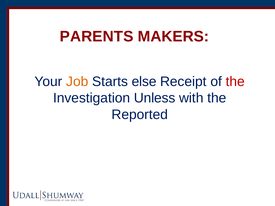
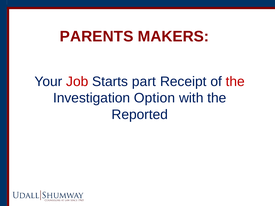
Job colour: orange -> red (77, 82)
else: else -> part (144, 82)
Unless: Unless -> Option (155, 98)
